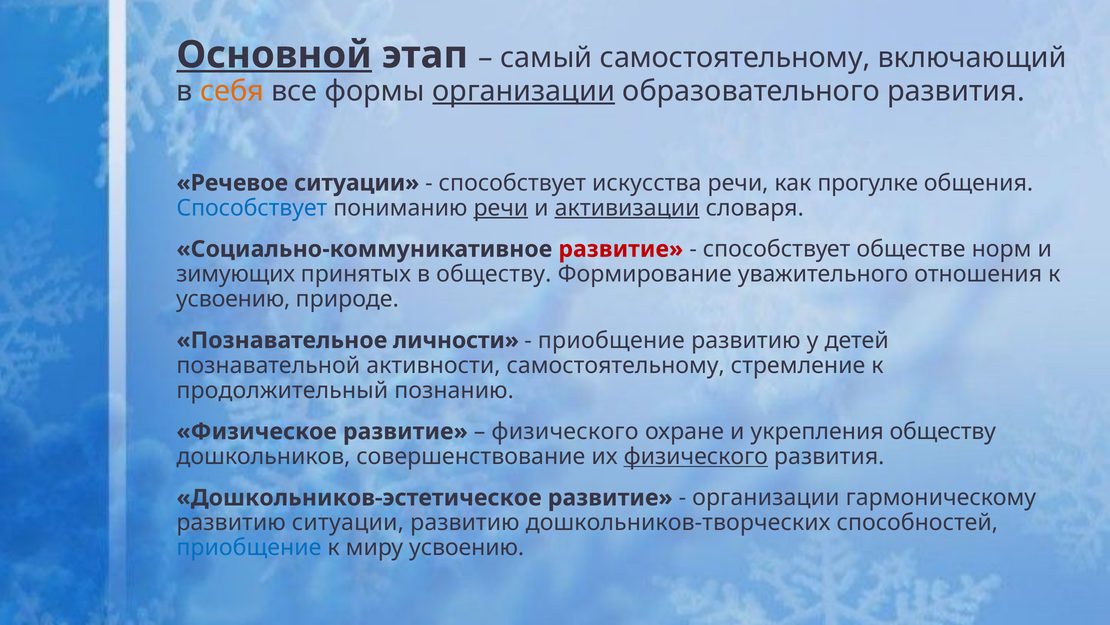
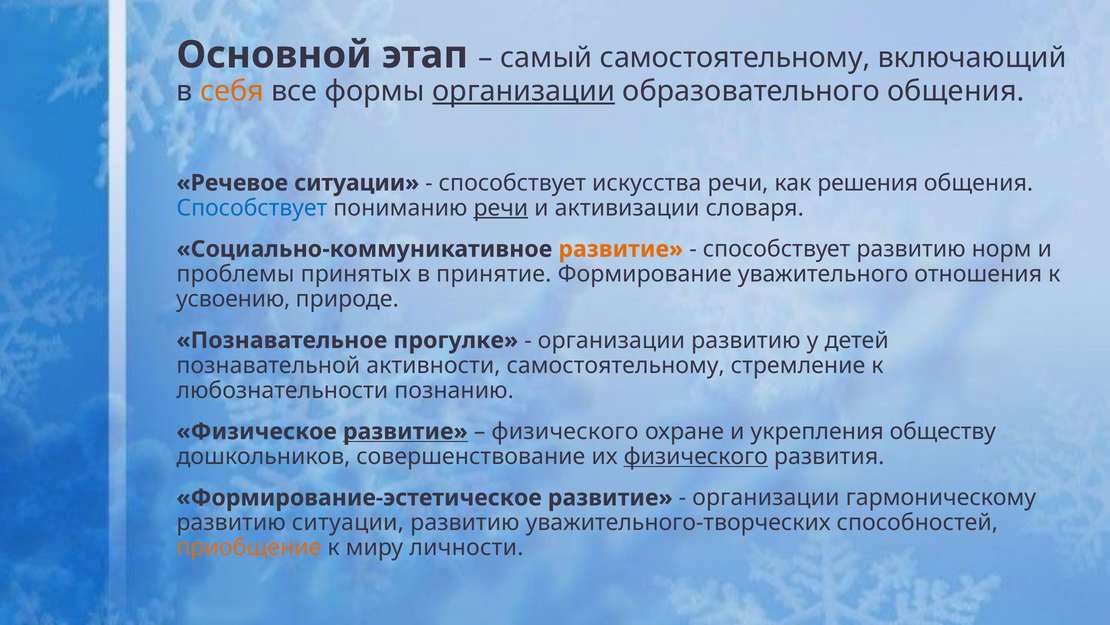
Основной underline: present -> none (274, 55)
образовательного развития: развития -> общения (956, 91)
прогулке: прогулке -> решения (868, 183)
активизации underline: present -> none (627, 208)
развитие colour: red -> orange (621, 249)
способствует обществе: обществе -> развитию (911, 249)
зимующих: зимующих -> проблемы (235, 274)
в обществу: обществу -> принятие (494, 274)
личности: личности -> прогулке (456, 340)
приобщение: приобщение -> организации (611, 340)
продолжительный: продолжительный -> любознательности (282, 390)
развитие underline: none -> present (405, 431)
Дошкольников-эстетическое: Дошкольников-эстетическое -> Формирование-эстетическое (359, 497)
дошкольников-творческих: дошкольников-творческих -> уважительного-творческих (678, 522)
приобщение colour: blue -> orange (249, 547)
миру усвоению: усвоению -> личности (466, 547)
